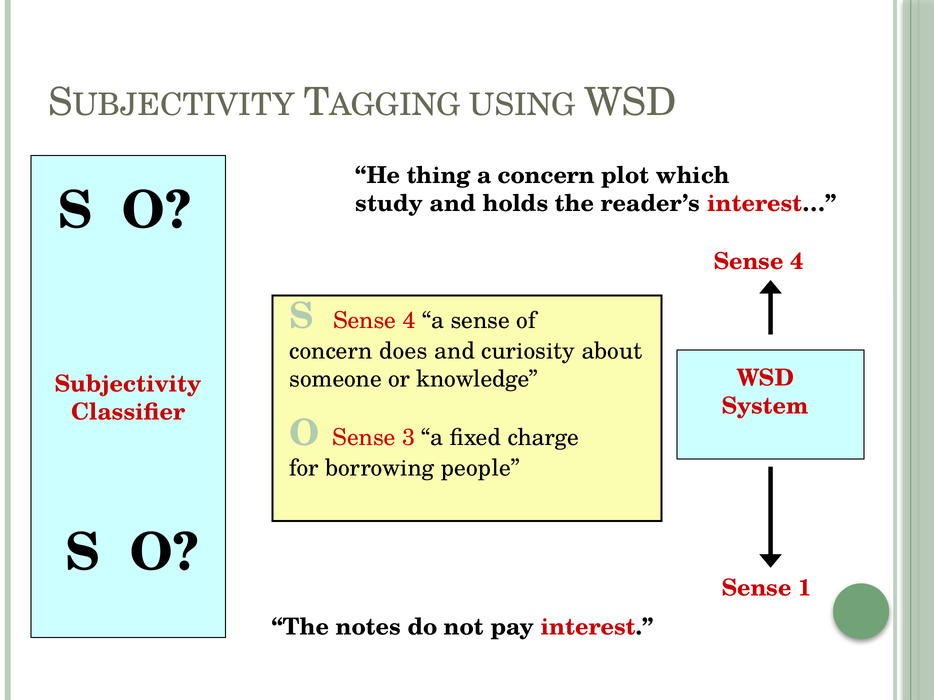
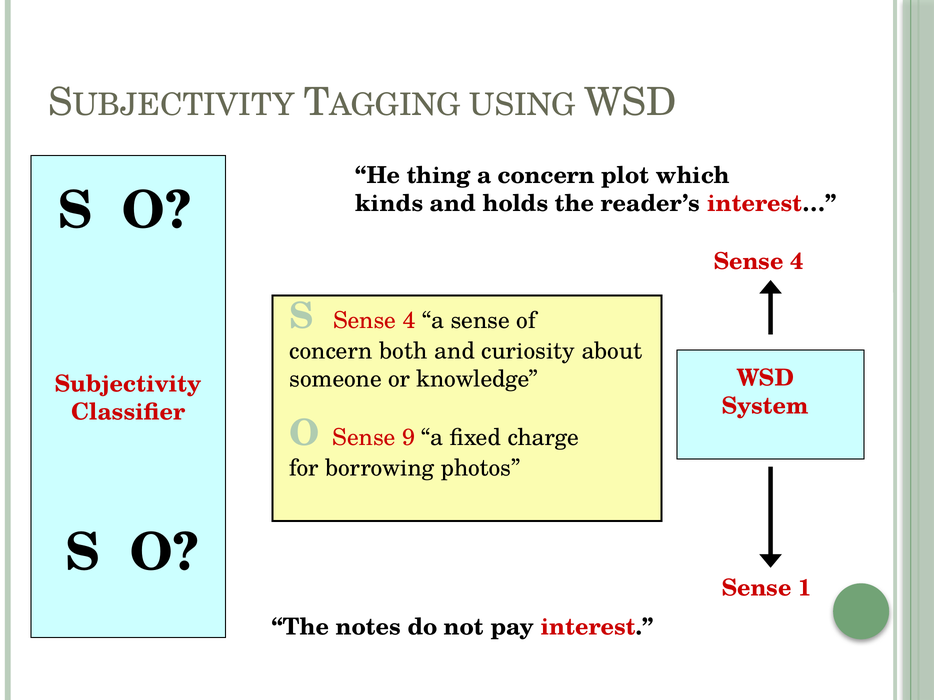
study: study -> kinds (389, 204)
does: does -> both (403, 351)
3: 3 -> 9 (408, 438)
people: people -> photos (480, 469)
